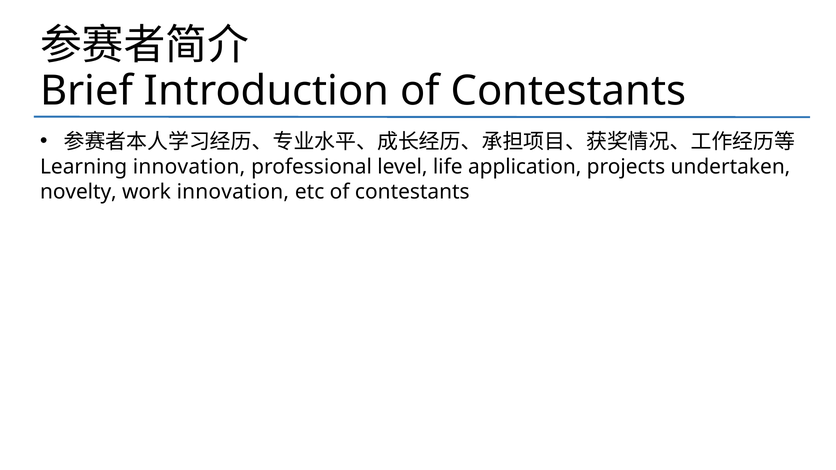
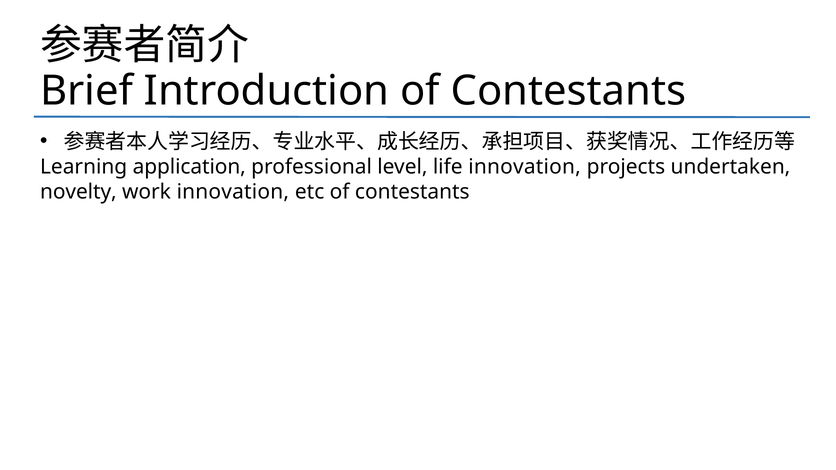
Learning innovation: innovation -> application (189, 167)
life application: application -> innovation (525, 167)
